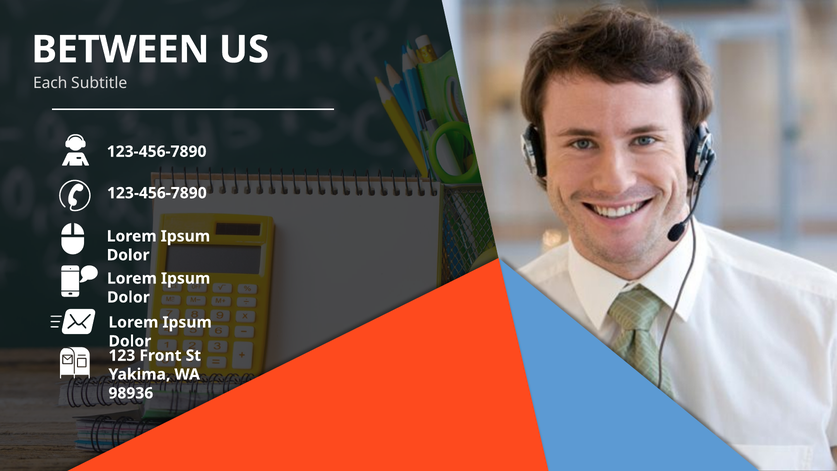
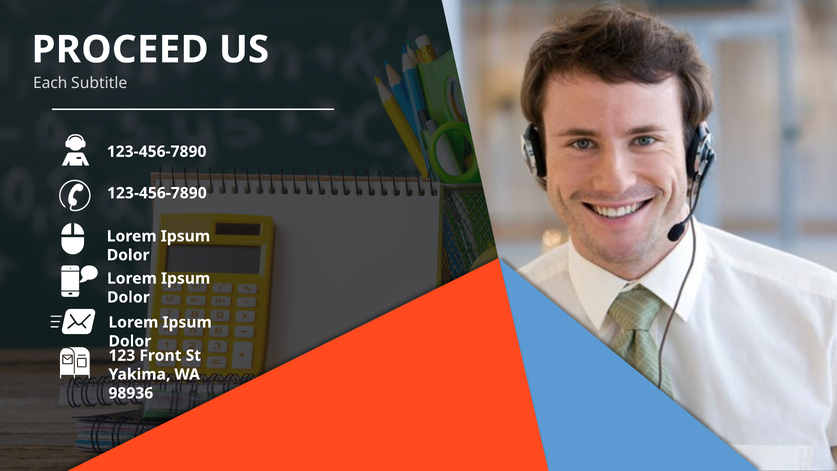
BETWEEN: BETWEEN -> PROCEED (120, 50)
